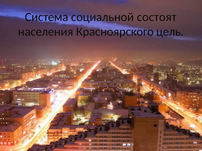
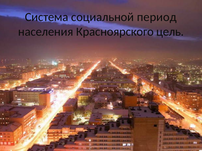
состоят: состоят -> период (157, 17)
